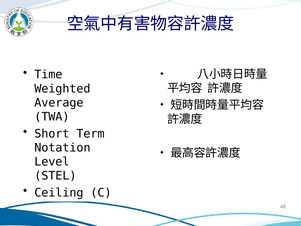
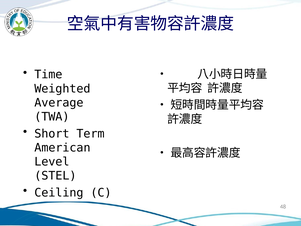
Notation: Notation -> American (62, 148)
